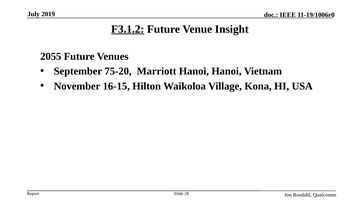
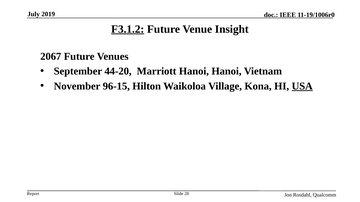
2055: 2055 -> 2067 (51, 57)
75-20: 75-20 -> 44-20 (118, 71)
16-15: 16-15 -> 96-15 (116, 86)
USA underline: none -> present (302, 86)
